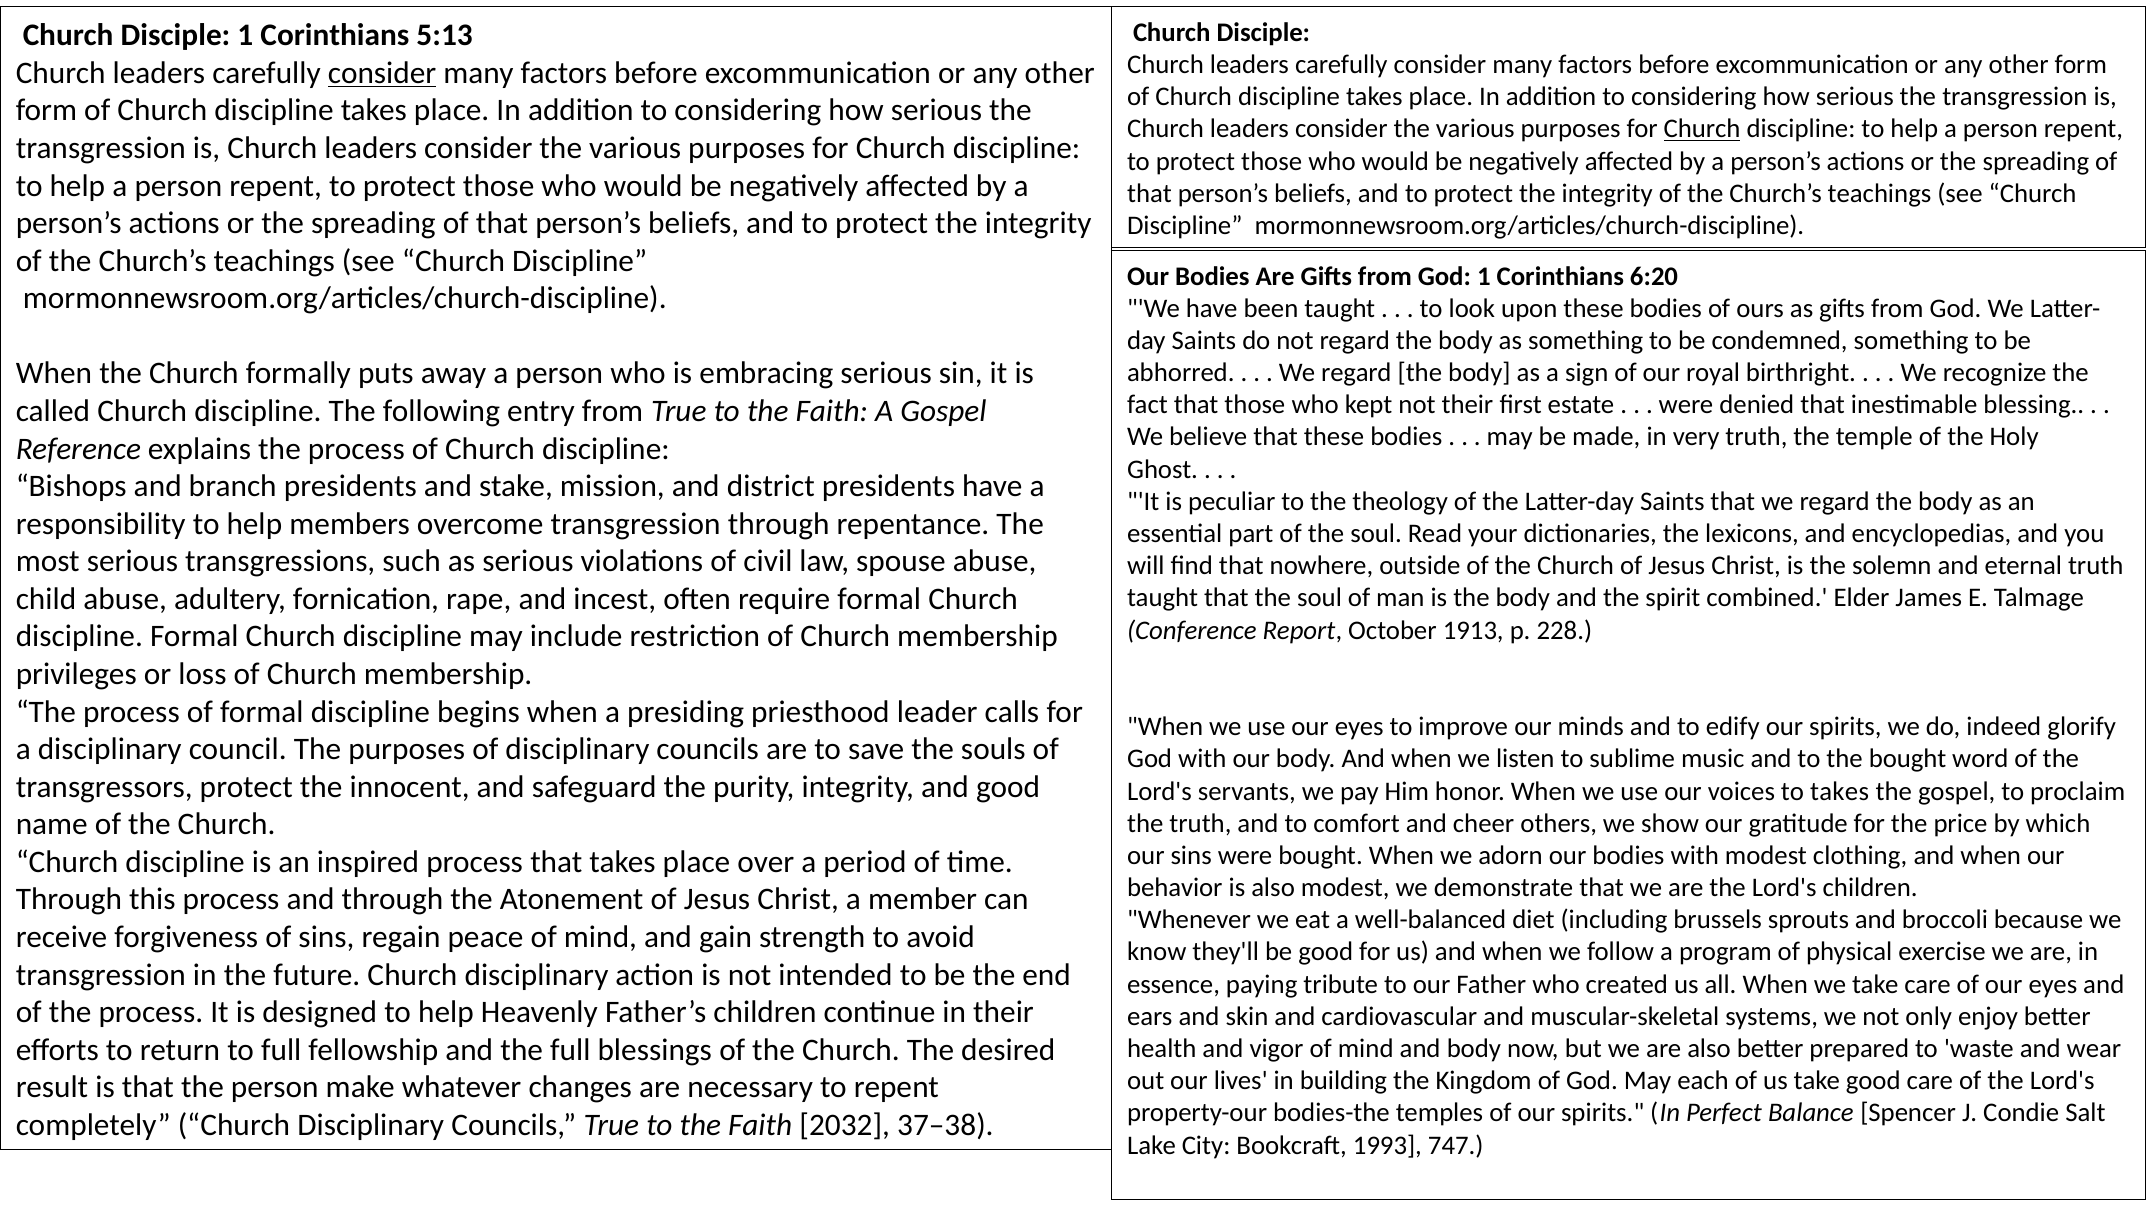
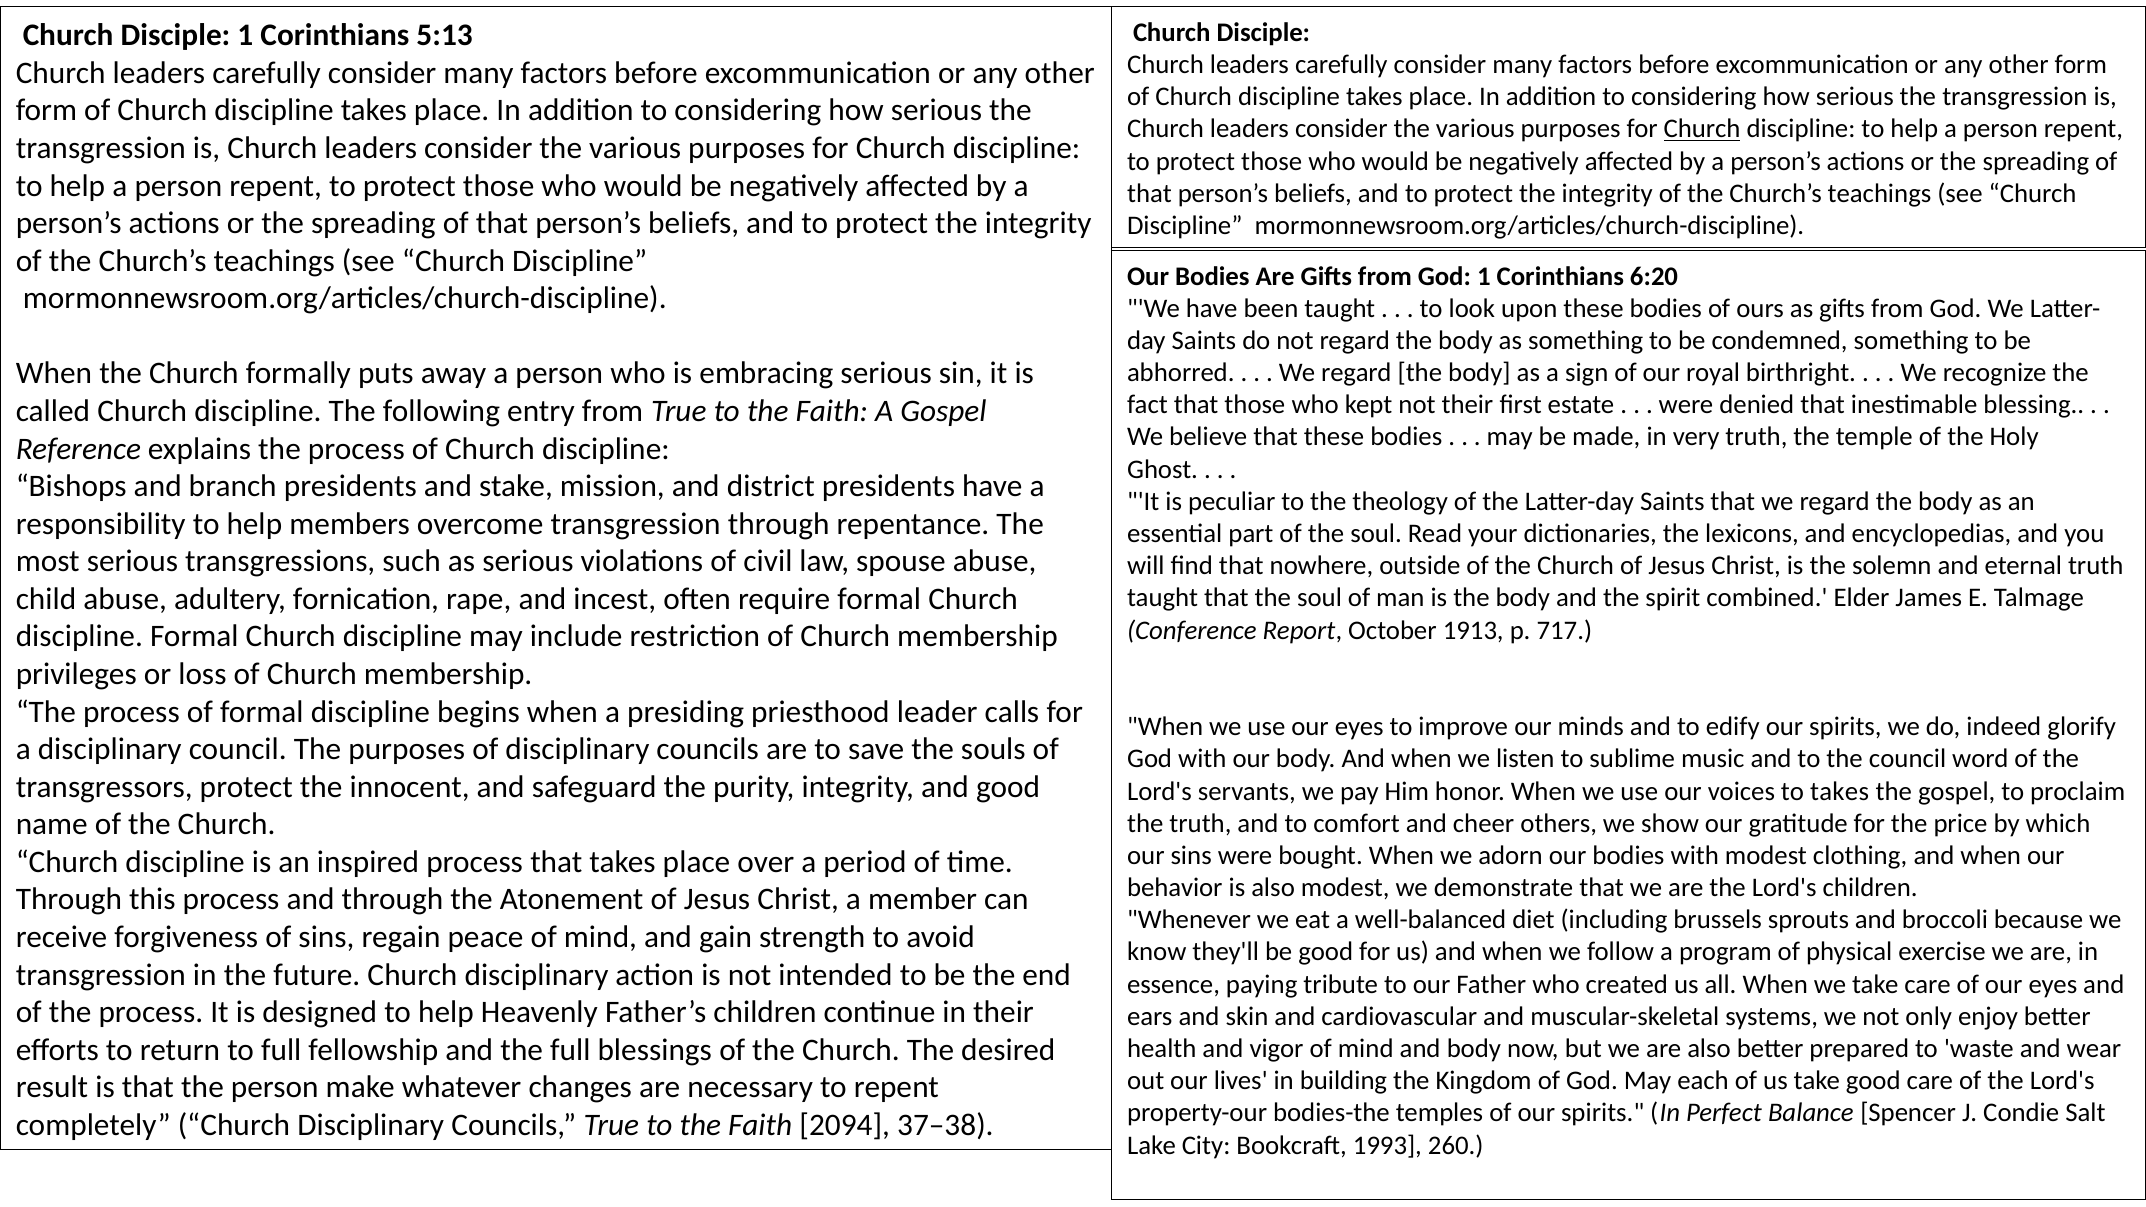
consider underline: present -> none (382, 73)
228: 228 -> 717 (1564, 630)
the bought: bought -> council (1908, 759)
2032: 2032 -> 2094 (845, 1125)
747: 747 -> 260 (1456, 1145)
